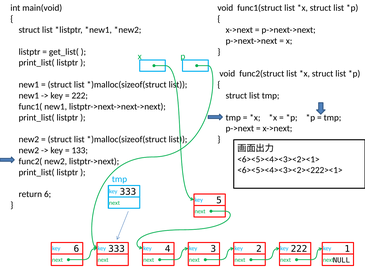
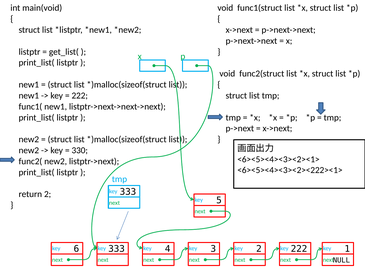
133: 133 -> 330 (80, 150)
return 6: 6 -> 2 (48, 194)
